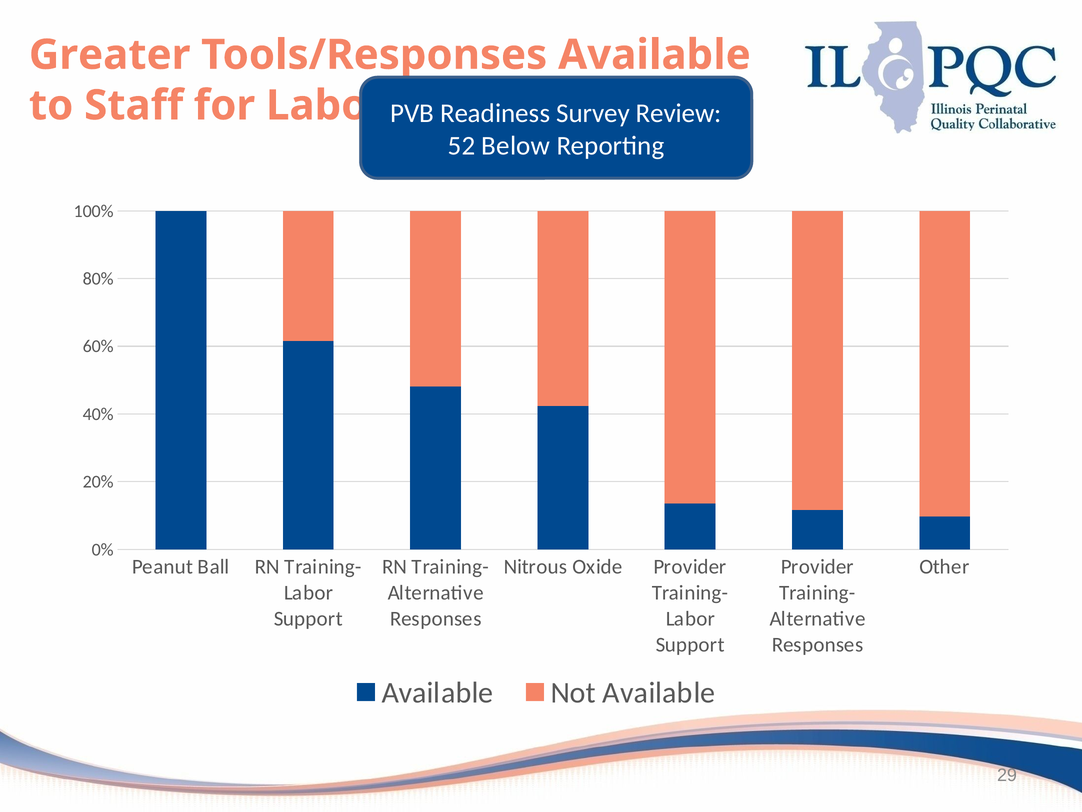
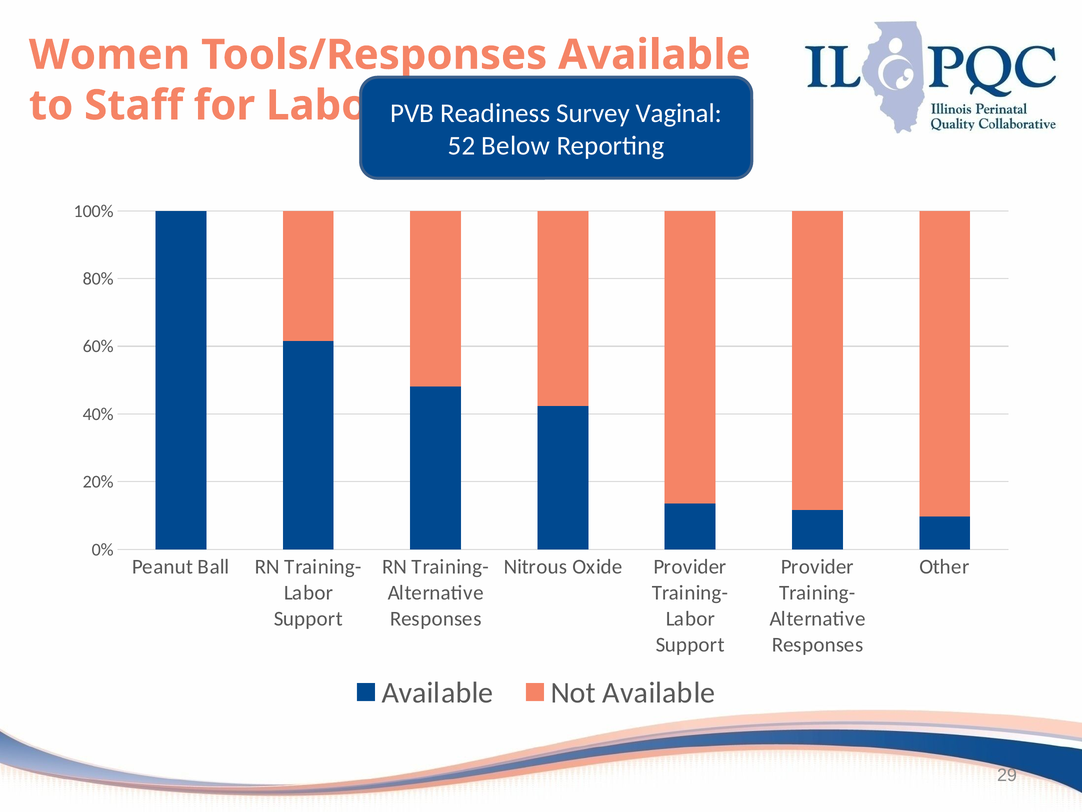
Greater: Greater -> Women (110, 55)
Review: Review -> Vaginal (679, 113)
